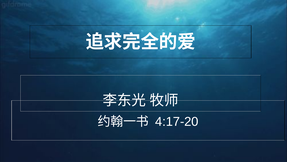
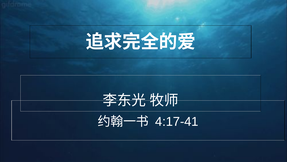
4:17-20: 4:17-20 -> 4:17-41 (177, 121)
